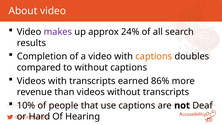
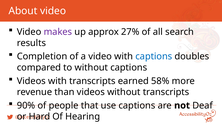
24%: 24% -> 27% (130, 32)
captions colour: orange -> blue (154, 56)
86%: 86% -> 58% (160, 81)
10%: 10% -> 90% (26, 105)
